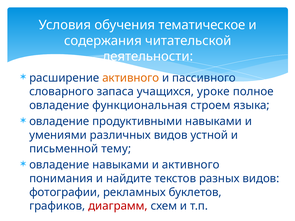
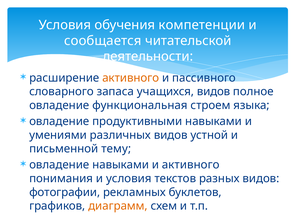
тематическое: тематическое -> компетенции (202, 25)
содержания: содержания -> сообщается (103, 41)
учащихся уроке: уроке -> видов (214, 92)
и найдите: найдите -> условия (129, 179)
диаграмм colour: red -> orange (118, 206)
